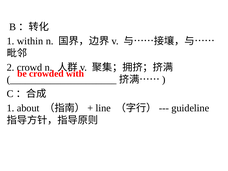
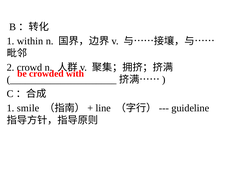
about: about -> smile (28, 108)
